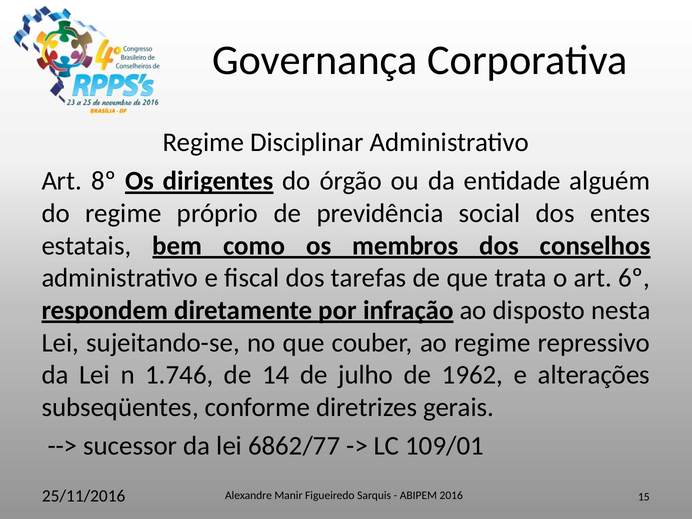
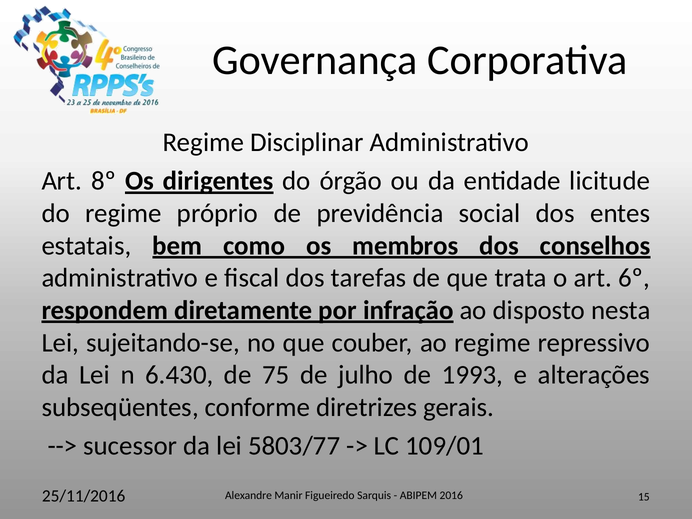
alguém: alguém -> licitude (610, 181)
1.746: 1.746 -> 6.430 (179, 375)
14: 14 -> 75 (276, 375)
1962: 1962 -> 1993 (473, 375)
6862/77: 6862/77 -> 5803/77 (294, 446)
